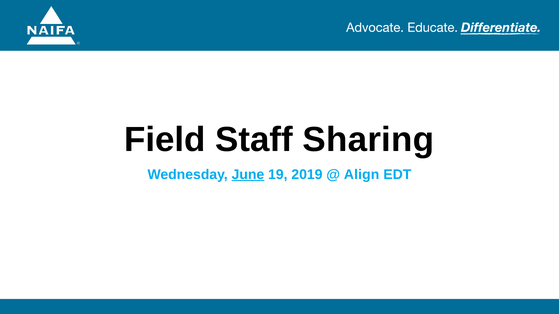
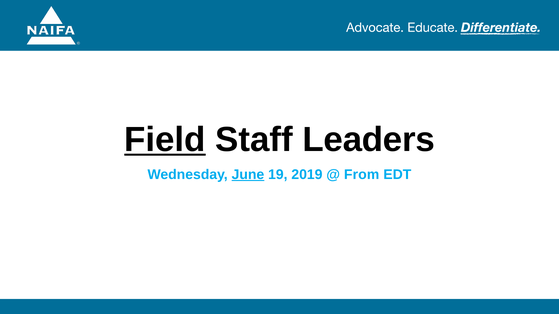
Field underline: none -> present (165, 140)
Sharing: Sharing -> Leaders (369, 140)
Align: Align -> From (362, 175)
